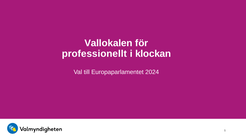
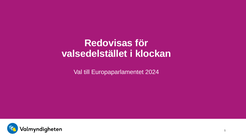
Vallokalen: Vallokalen -> Redovisas (108, 43)
professionellt: professionellt -> valsedelstället (94, 54)
